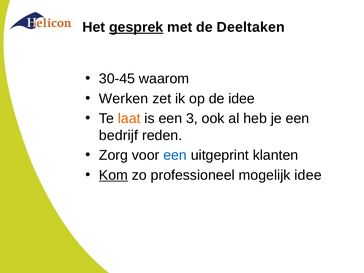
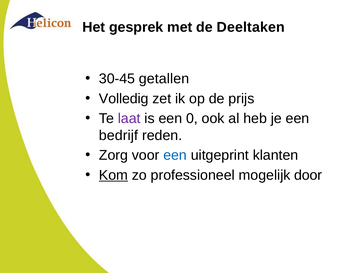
gesprek underline: present -> none (136, 27)
waarom: waarom -> getallen (164, 79)
Werken: Werken -> Volledig (124, 99)
de idee: idee -> prijs (241, 99)
laat colour: orange -> purple (129, 118)
3: 3 -> 0 (192, 118)
mogelijk idee: idee -> door (308, 175)
